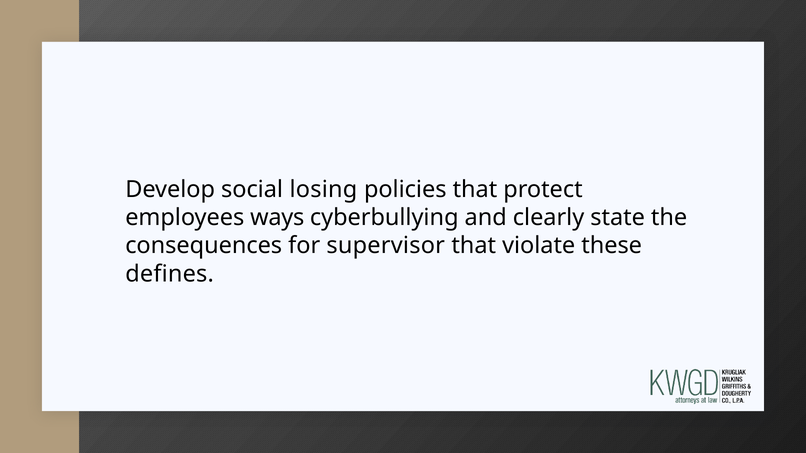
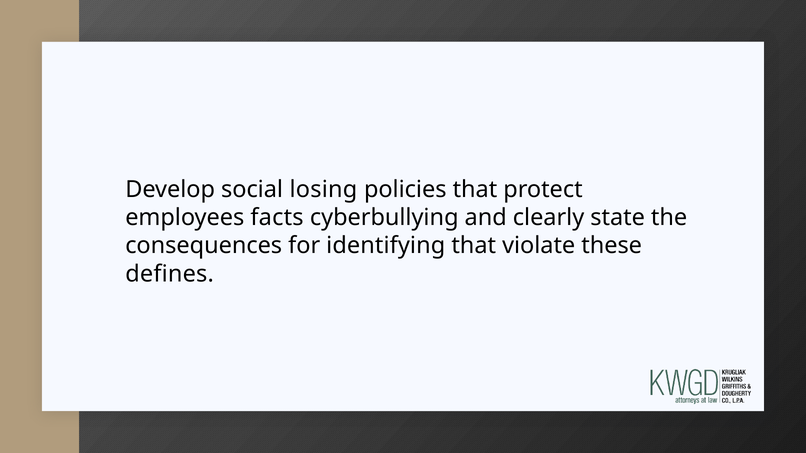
ways: ways -> facts (277, 218)
supervisor: supervisor -> identifying (386, 246)
